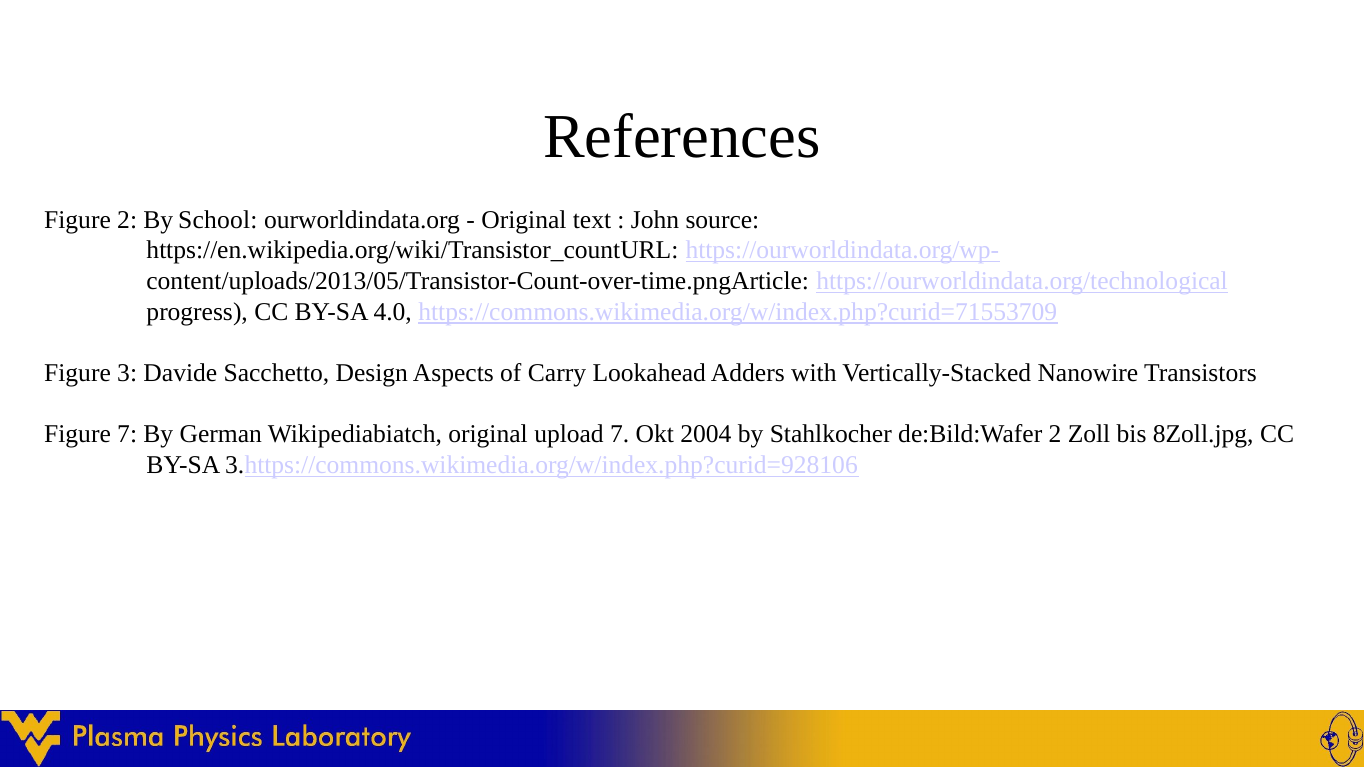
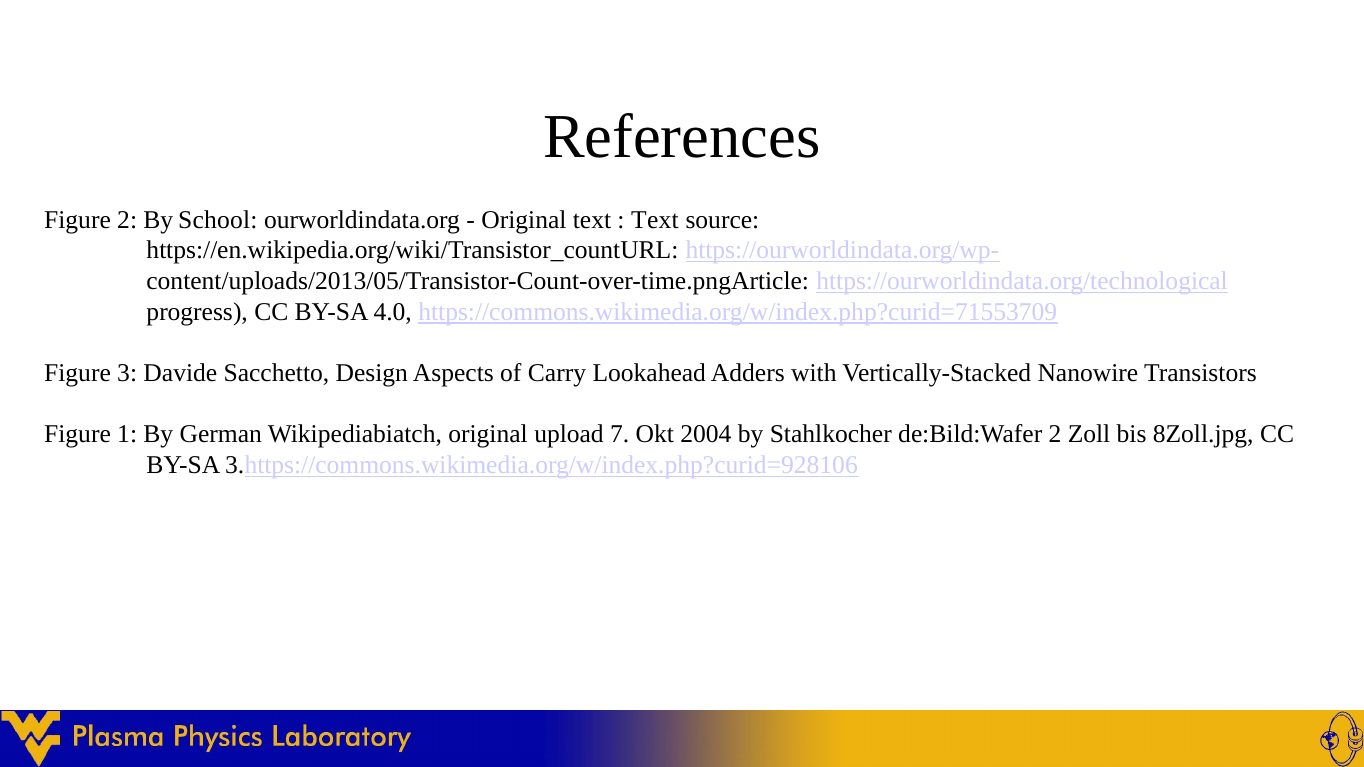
John: John -> Text (655, 220)
Figure 7: 7 -> 1 (127, 435)
